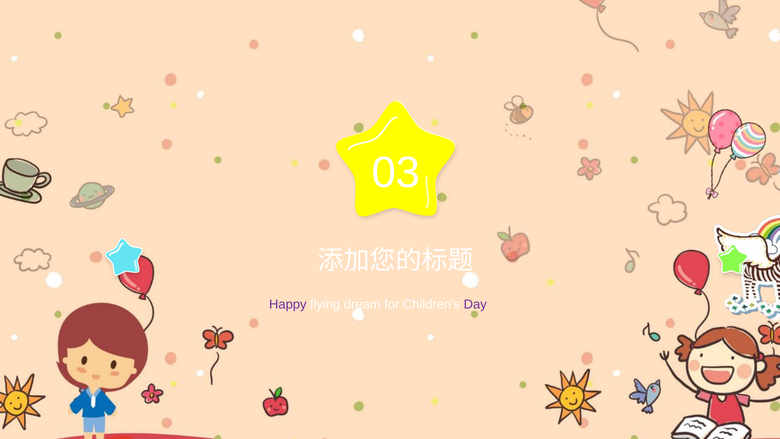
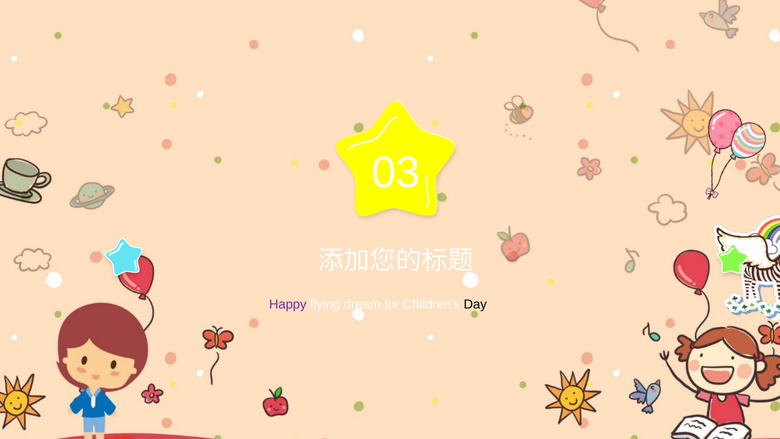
Day colour: purple -> black (475, 304)
